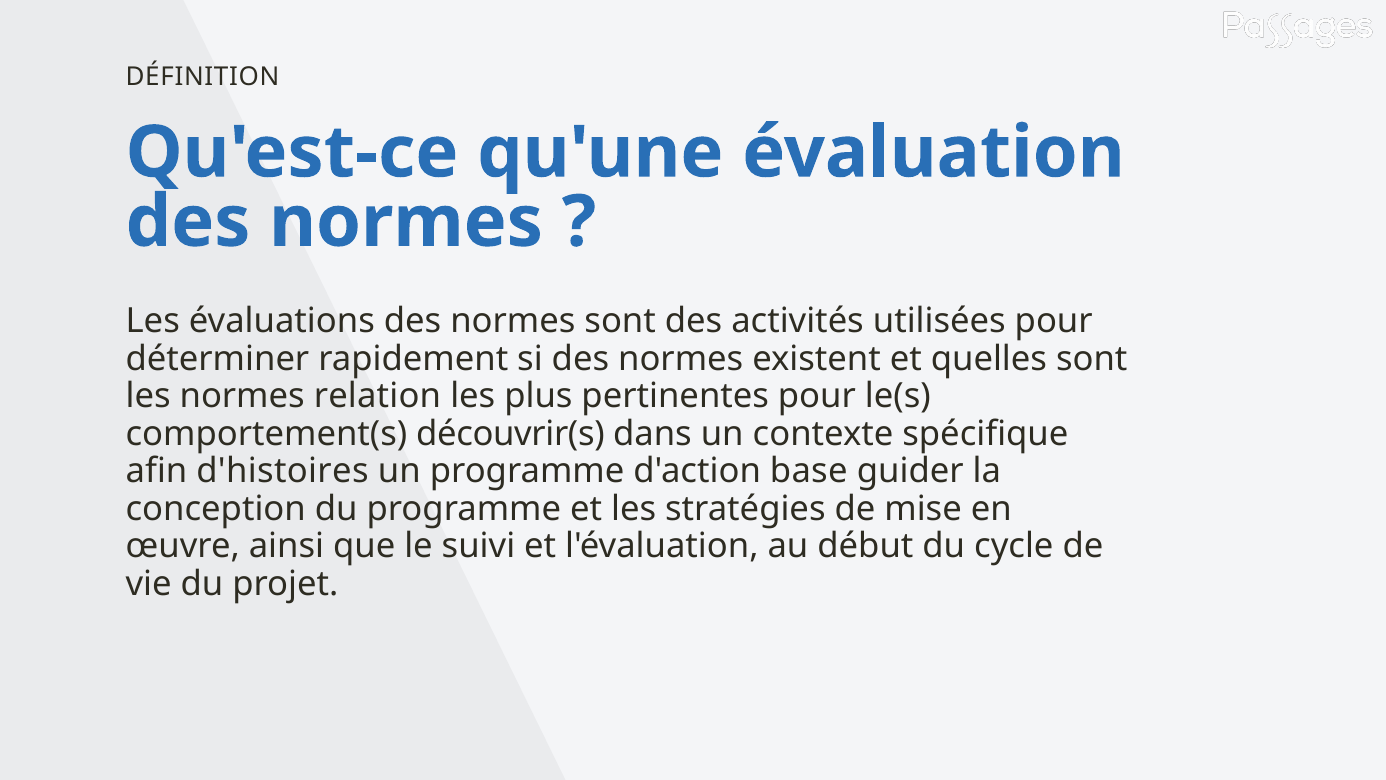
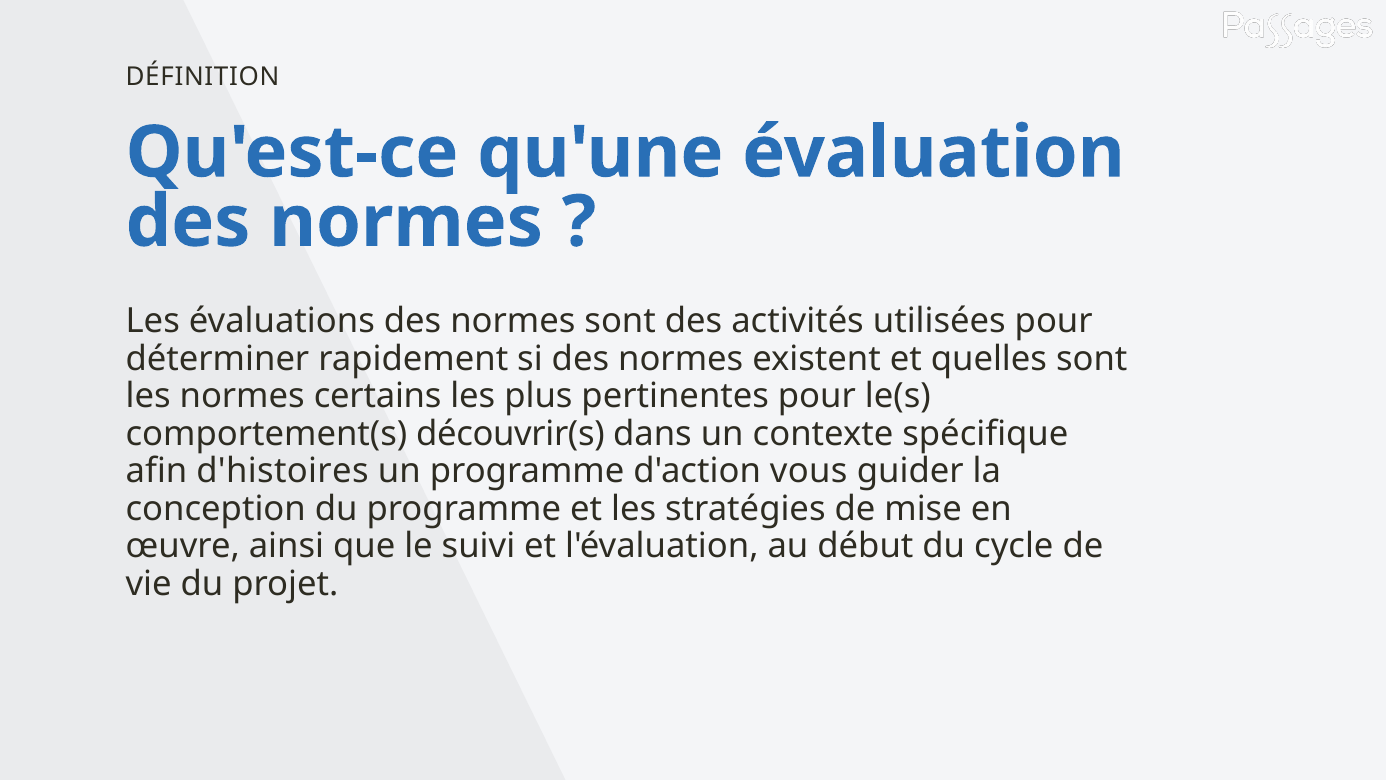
relation: relation -> certains (378, 396)
base: base -> vous (809, 471)
